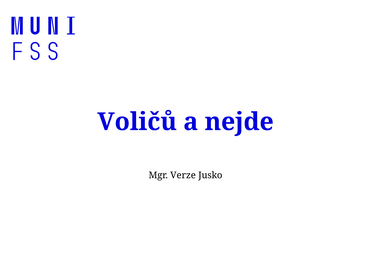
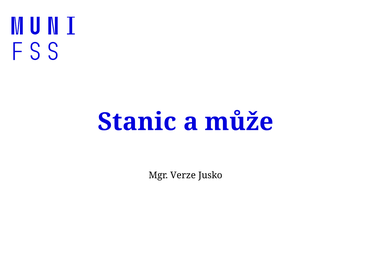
Voličů: Voličů -> Stanic (137, 122)
nejde: nejde -> může (239, 122)
